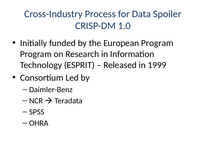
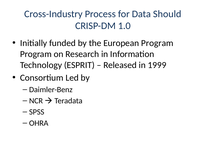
Spoiler: Spoiler -> Should (167, 14)
